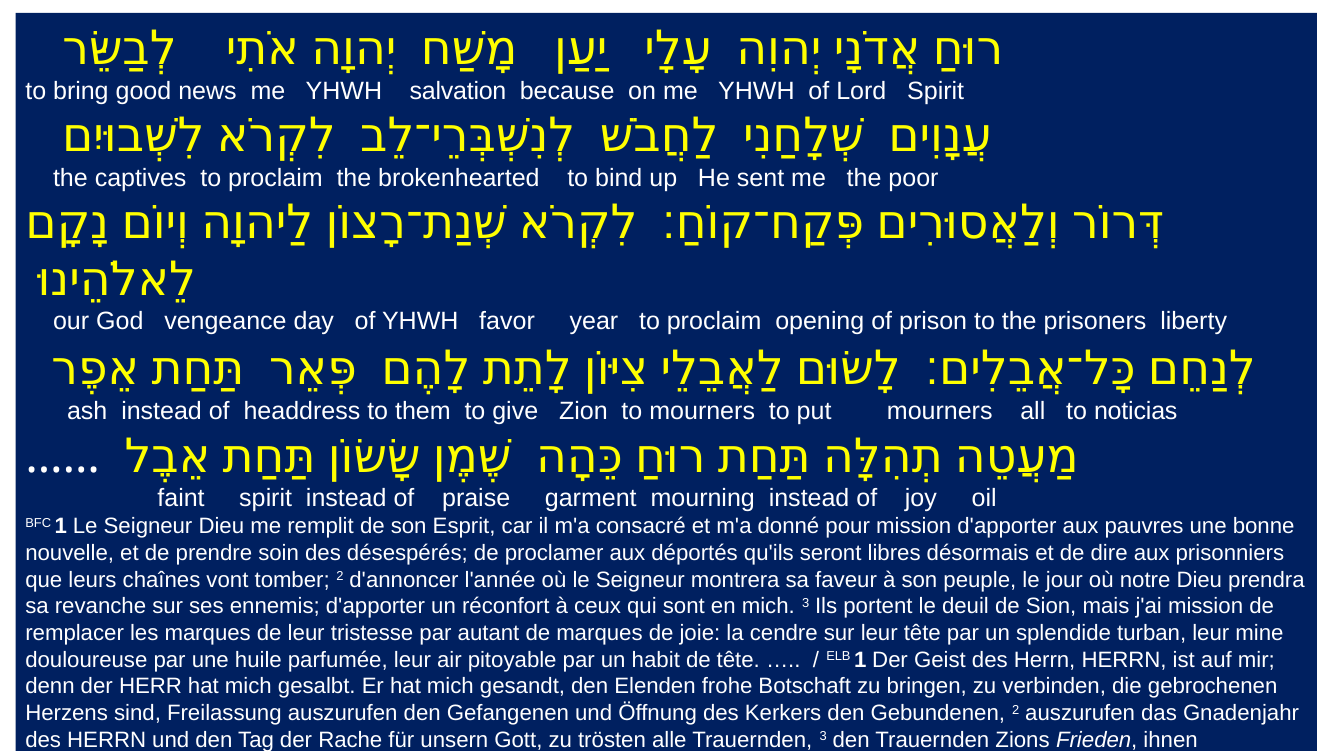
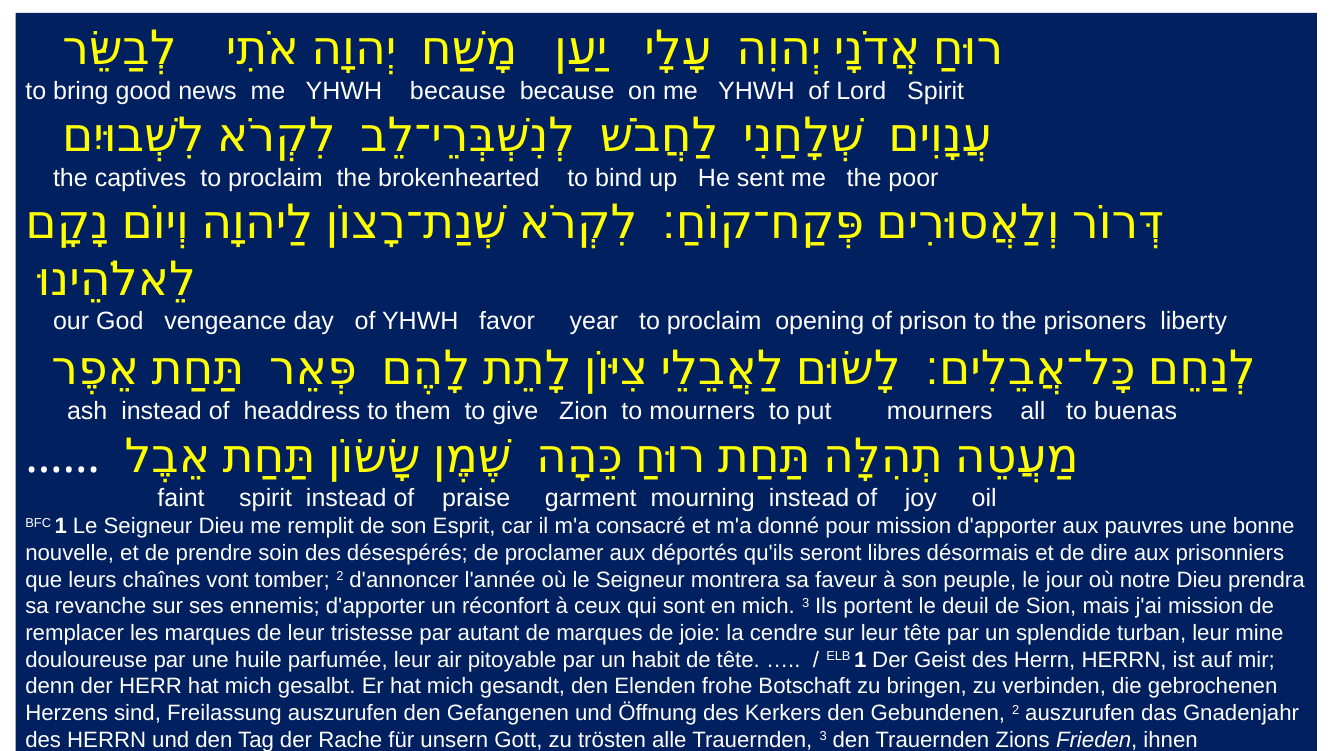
YHWH salvation: salvation -> because (458, 91)
noticias: noticias -> buenas (1136, 412)
